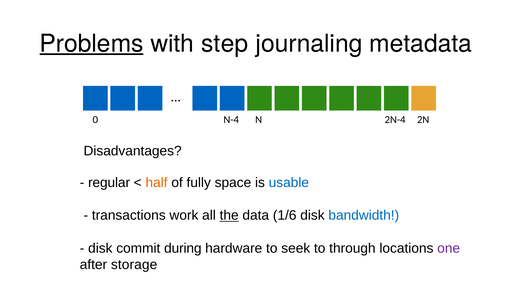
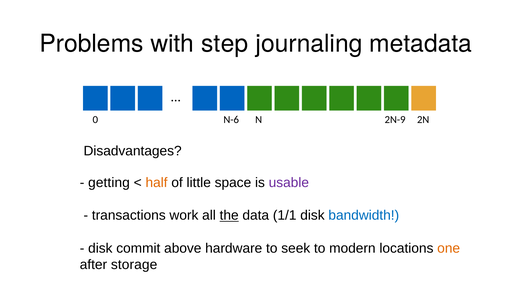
Problems underline: present -> none (92, 44)
2N-4: 2N-4 -> 2N-9 (395, 120)
N-4: N-4 -> N-6 (231, 120)
regular: regular -> getting (109, 182)
fully: fully -> little (199, 182)
usable colour: blue -> purple (289, 182)
1/6: 1/6 -> 1/1 (285, 215)
during: during -> above (183, 248)
through: through -> modern (352, 248)
one colour: purple -> orange (449, 248)
